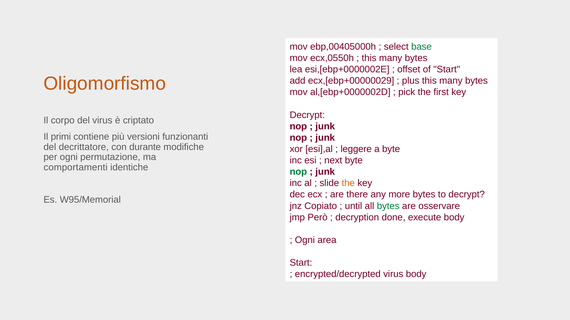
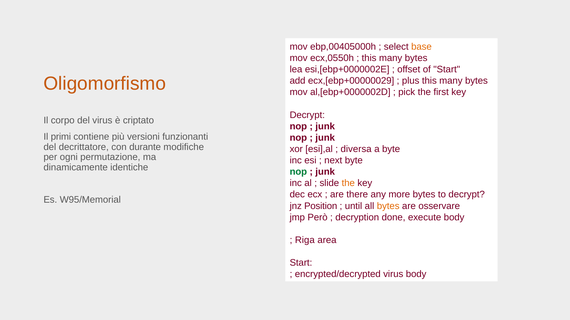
base colour: green -> orange (421, 47)
leggere: leggere -> diversa (356, 149)
comportamenti: comportamenti -> dinamicamente (76, 168)
Copiato: Copiato -> Position (321, 206)
bytes colour: green -> orange (388, 206)
Ogni: Ogni -> Riga (305, 240)
